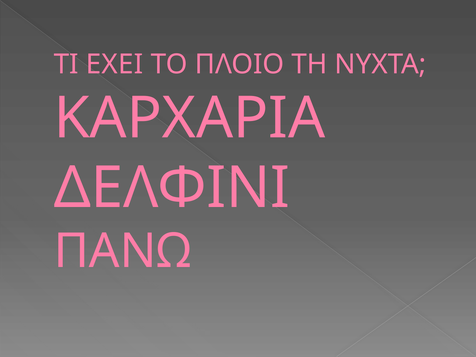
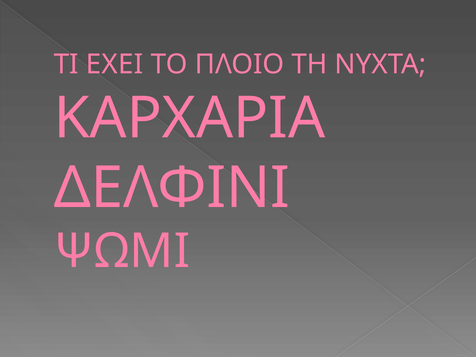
ΠΑΝΩ: ΠΑΝΩ -> ΨΩΜΙ (122, 251)
